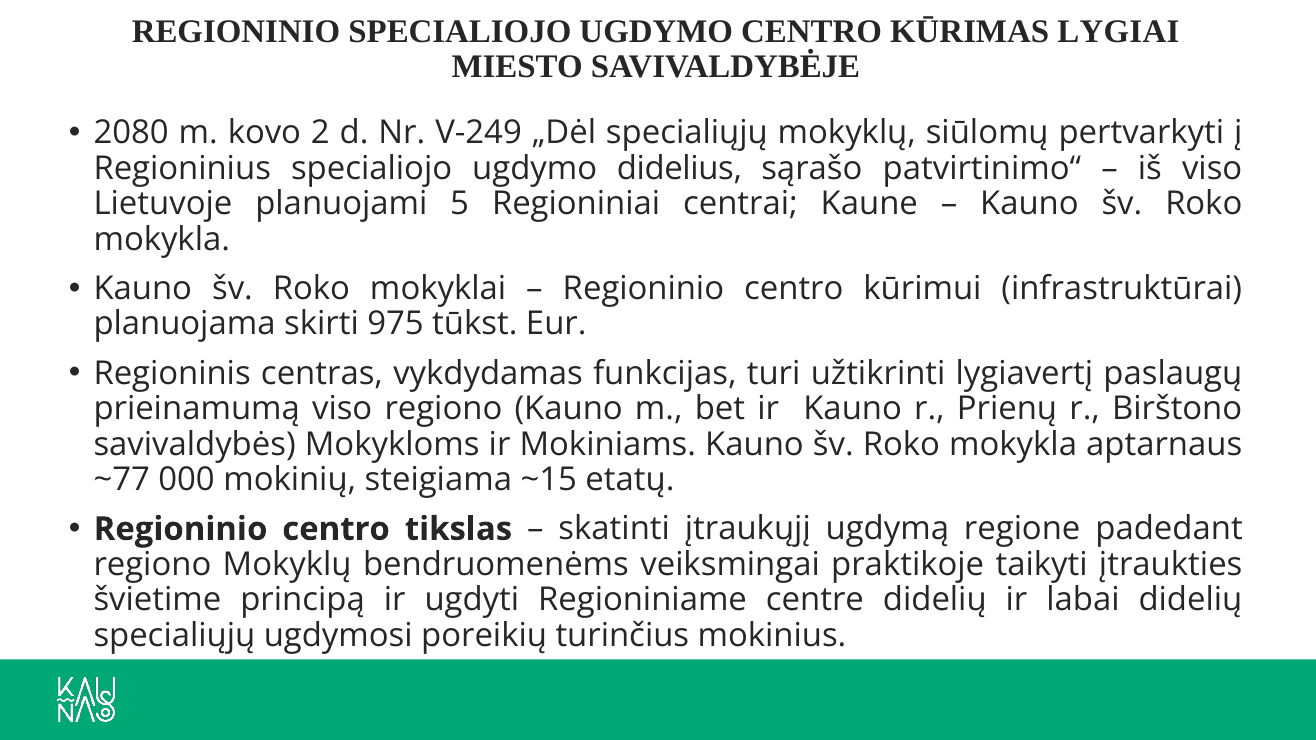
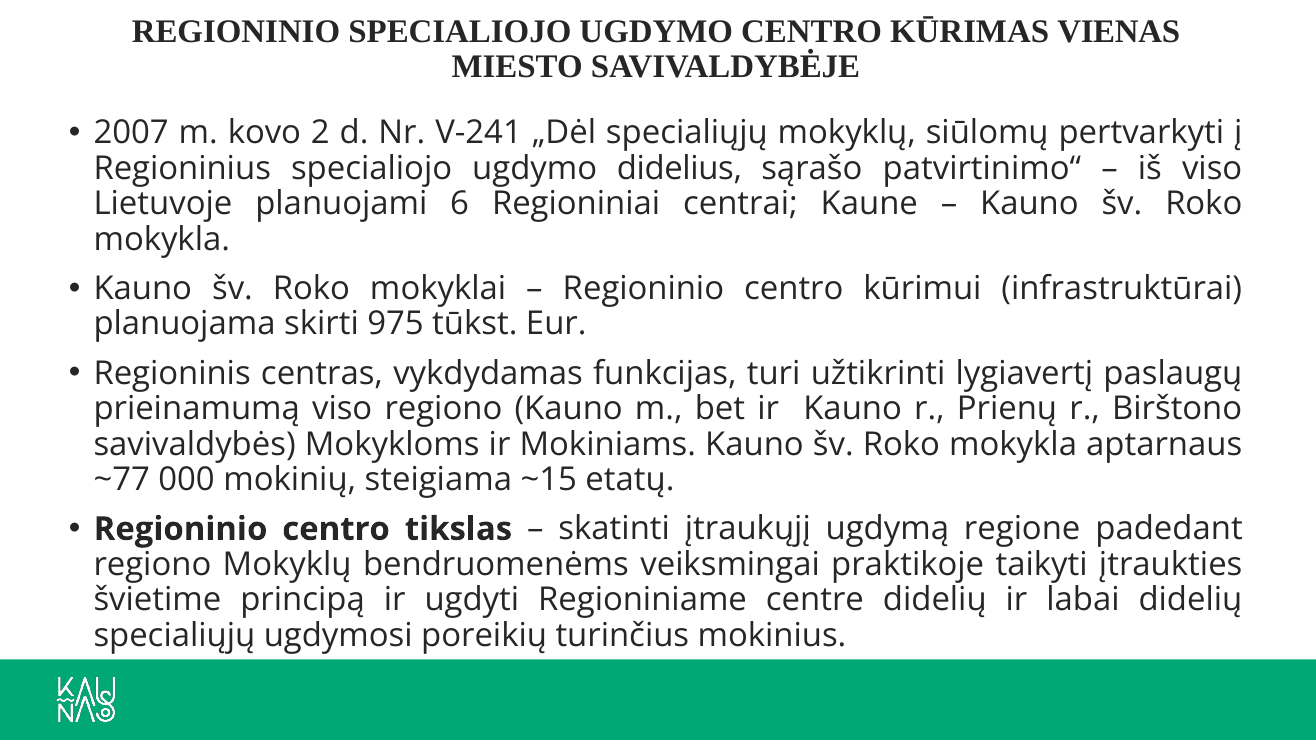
LYGIAI: LYGIAI -> VIENAS (1119, 31)
2080: 2080 -> 2007 (131, 133)
V-249: V-249 -> V-241 (479, 133)
5: 5 -> 6 (460, 204)
